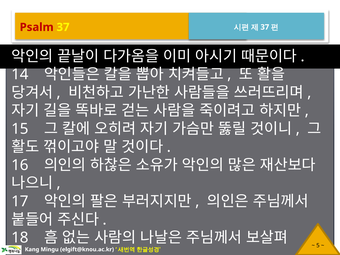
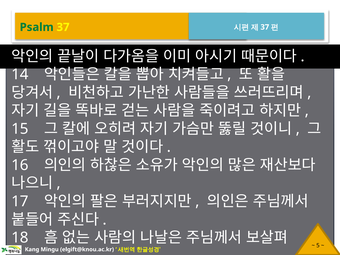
Psalm colour: red -> green (37, 27)
